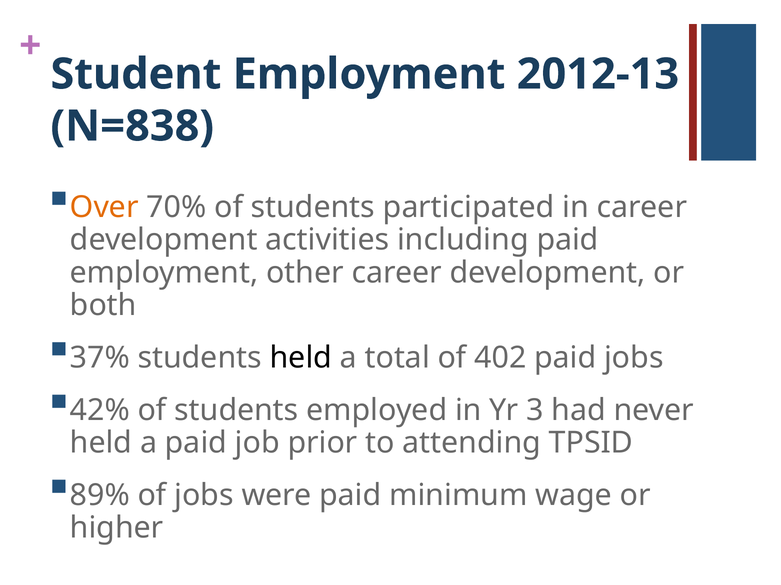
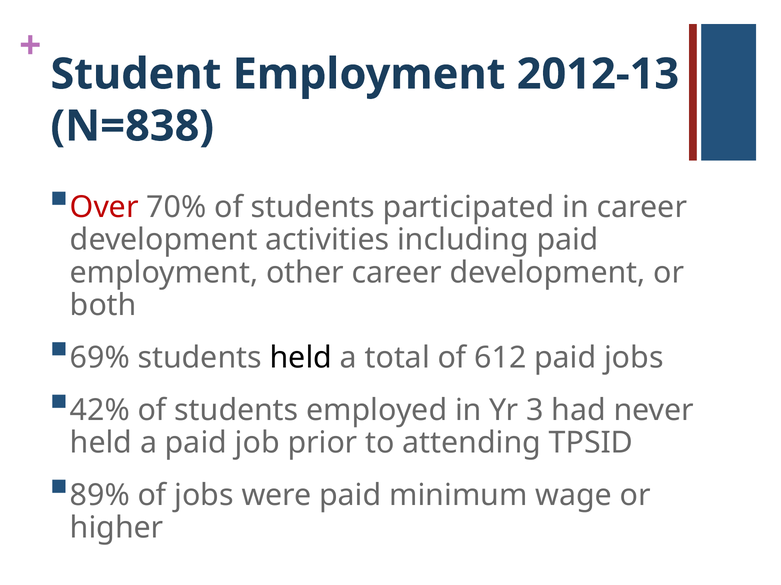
Over colour: orange -> red (104, 207)
37%: 37% -> 69% (100, 358)
402: 402 -> 612 (500, 358)
